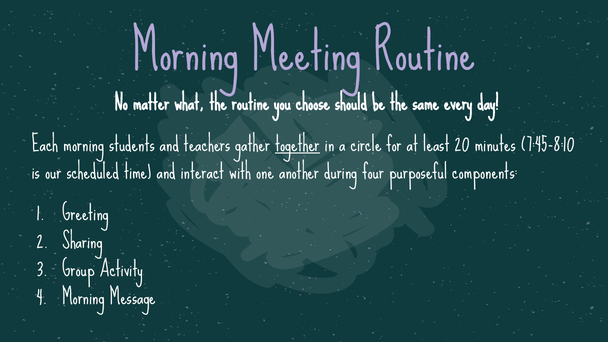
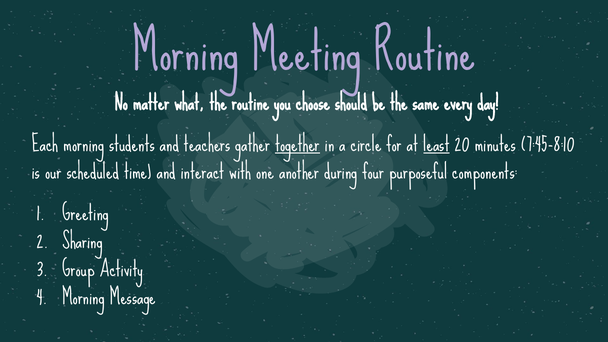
least underline: none -> present (437, 144)
